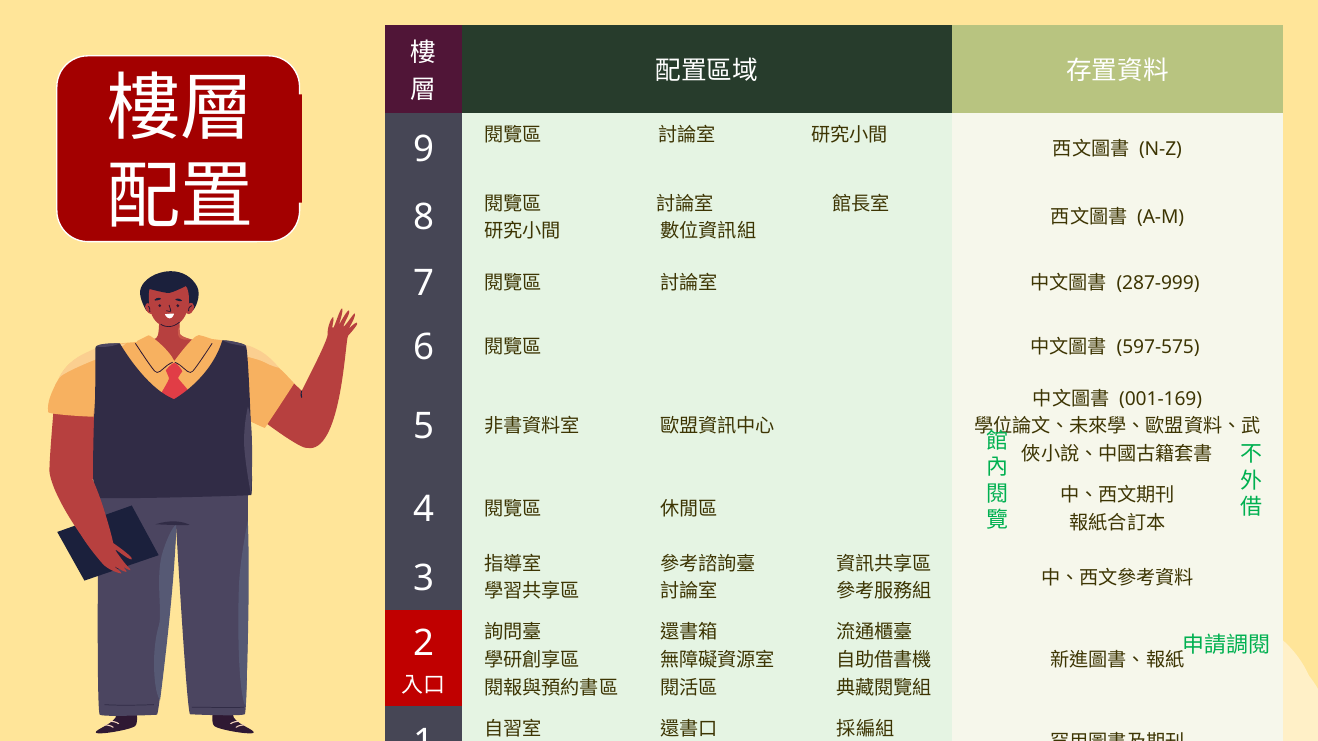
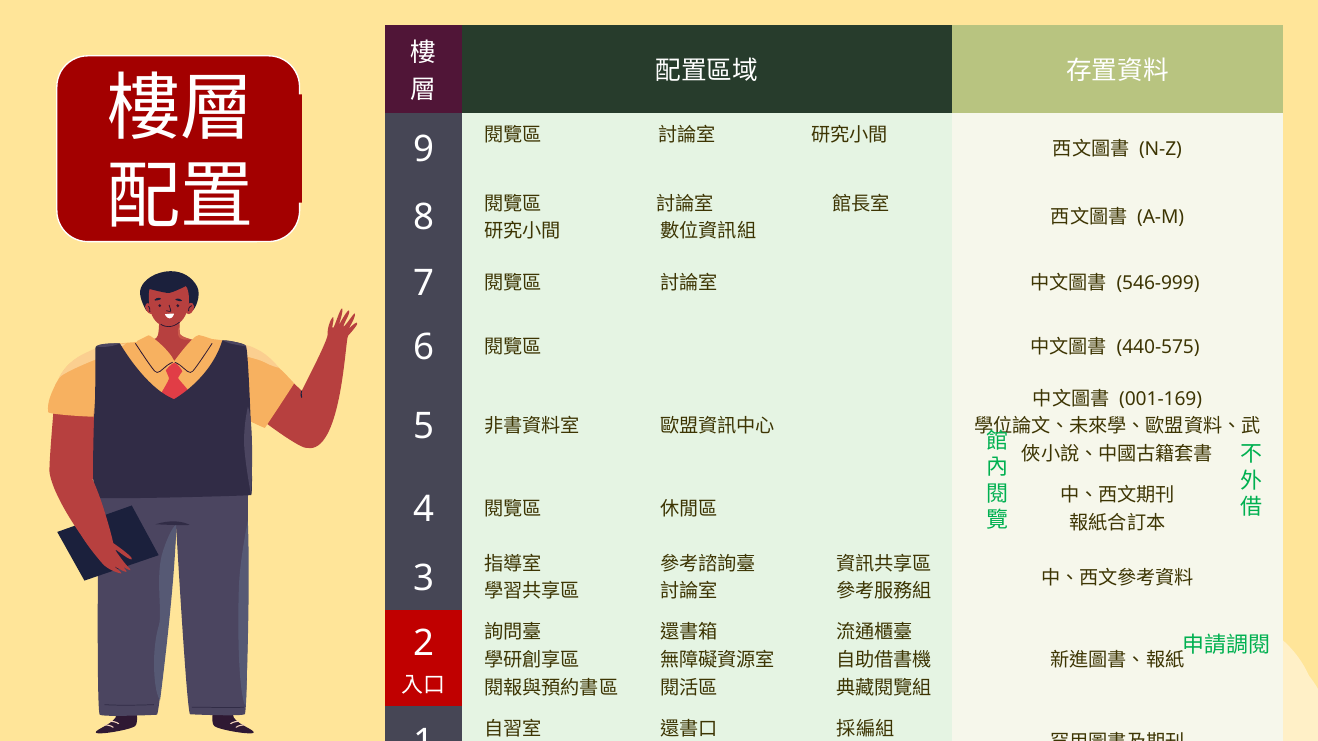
287-999: 287-999 -> 546-999 (1158, 284)
597-575: 597-575 -> 440-575 (1158, 347)
